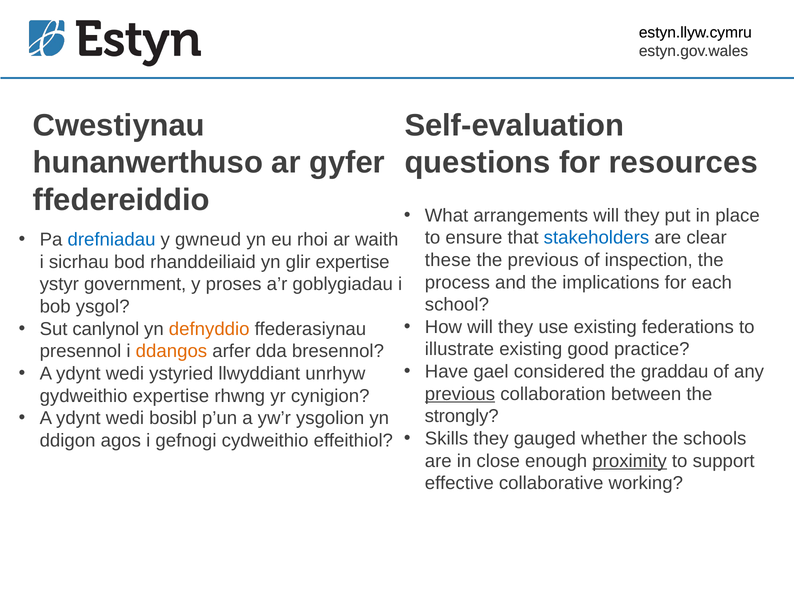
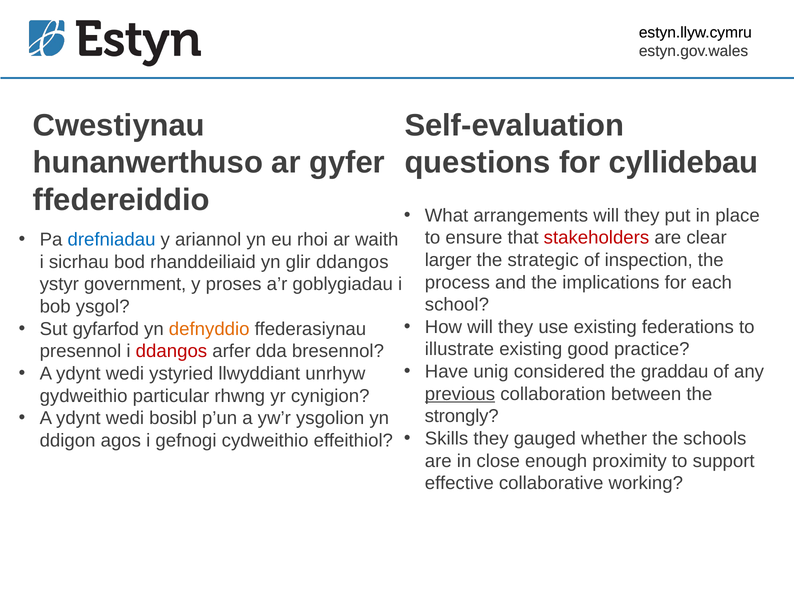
resources: resources -> cyllidebau (684, 163)
stakeholders colour: blue -> red (596, 238)
gwneud: gwneud -> ariannol (208, 240)
these: these -> larger (448, 260)
the previous: previous -> strategic (543, 260)
glir expertise: expertise -> ddangos (352, 262)
canlynol: canlynol -> gyfarfod (106, 329)
ddangos colour: orange -> red (171, 352)
gael: gael -> unig (491, 372)
gydweithio expertise: expertise -> particular (171, 396)
proximity underline: present -> none (630, 461)
